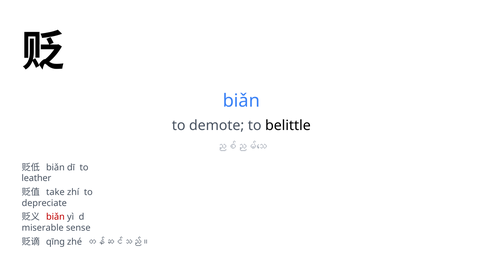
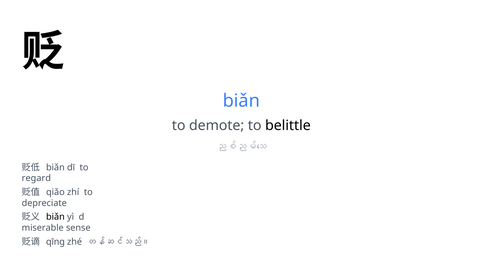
leather: leather -> regard (36, 178)
take: take -> qiǎo (55, 192)
biǎn colour: red -> black (55, 217)
